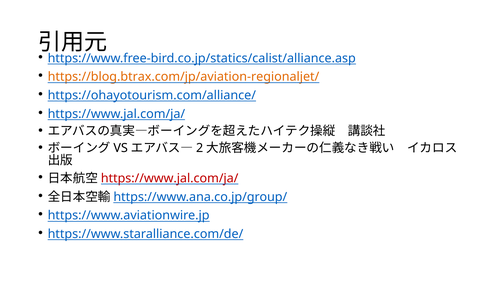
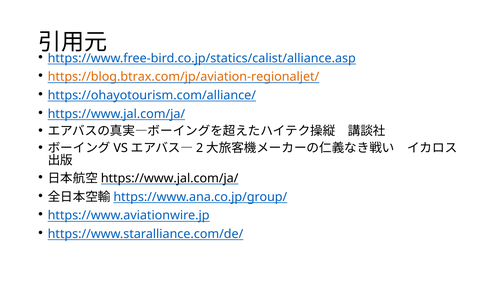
https://www.jal.com/ja/ colour: red -> black (170, 179)
